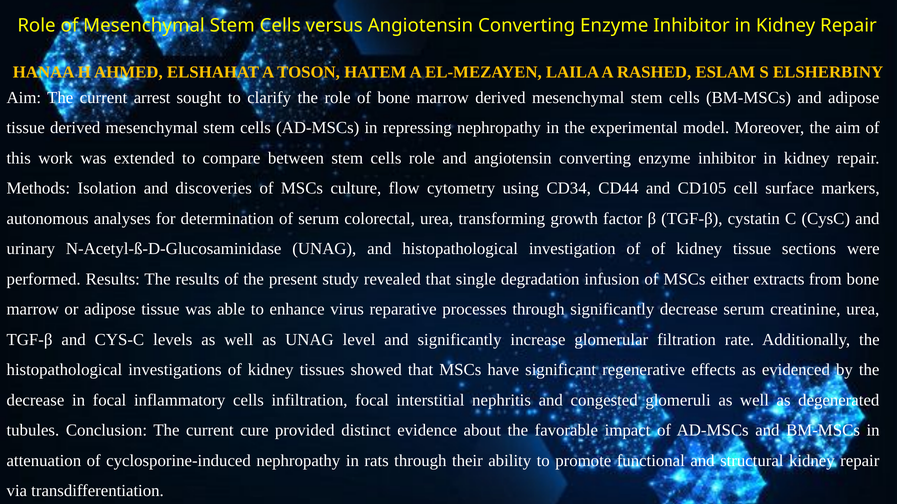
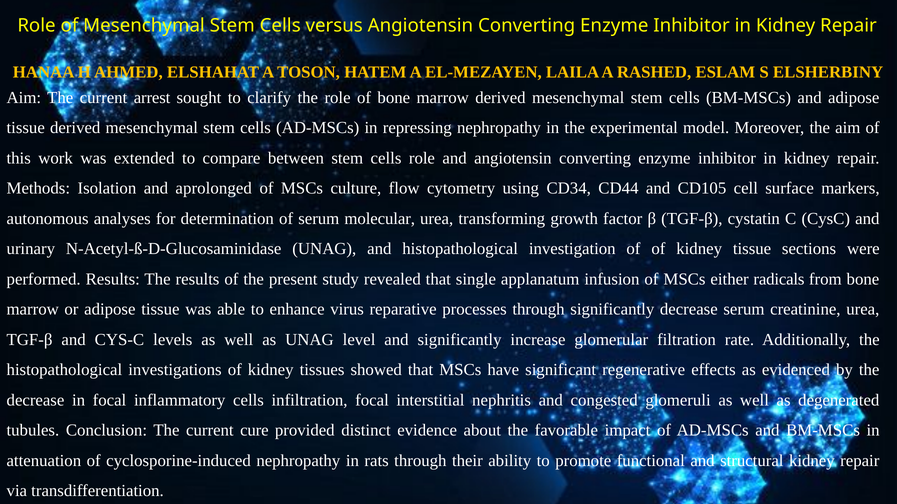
discoveries: discoveries -> aprolonged (214, 189)
colorectal: colorectal -> molecular (380, 219)
degradation: degradation -> applanatum (540, 279)
extracts: extracts -> radicals (779, 279)
